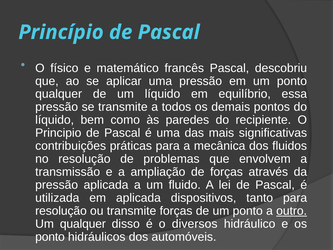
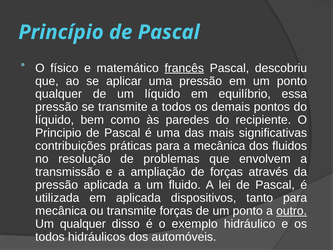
francês underline: none -> present (184, 68)
resolução: resolução -> mecânica (61, 211)
diversos: diversos -> exemplo (195, 224)
ponto: ponto -> todos (50, 237)
